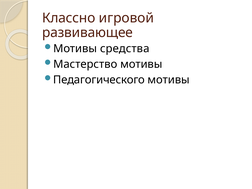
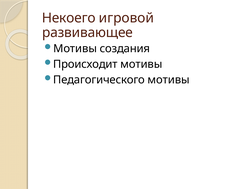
Классно: Классно -> Некоего (69, 18)
средства: средства -> создания (125, 49)
Мастерство: Мастерство -> Происходит (85, 64)
